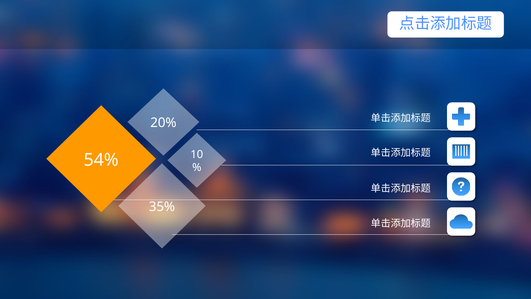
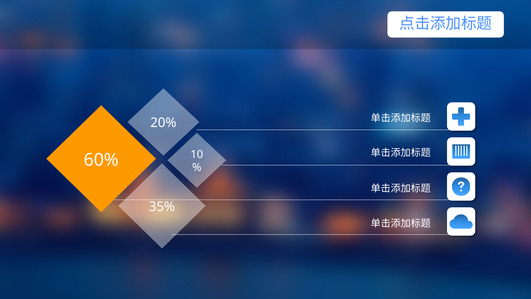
54%: 54% -> 60% (101, 160)
